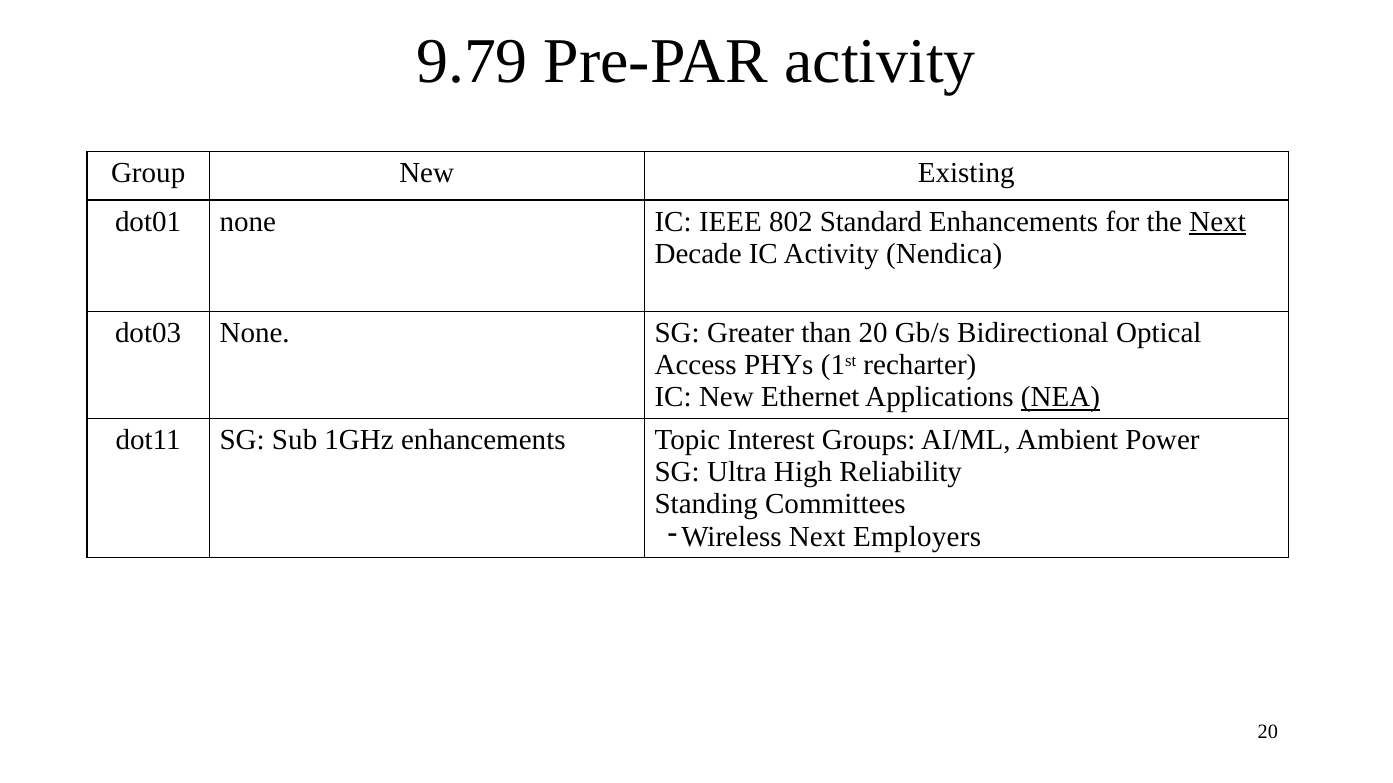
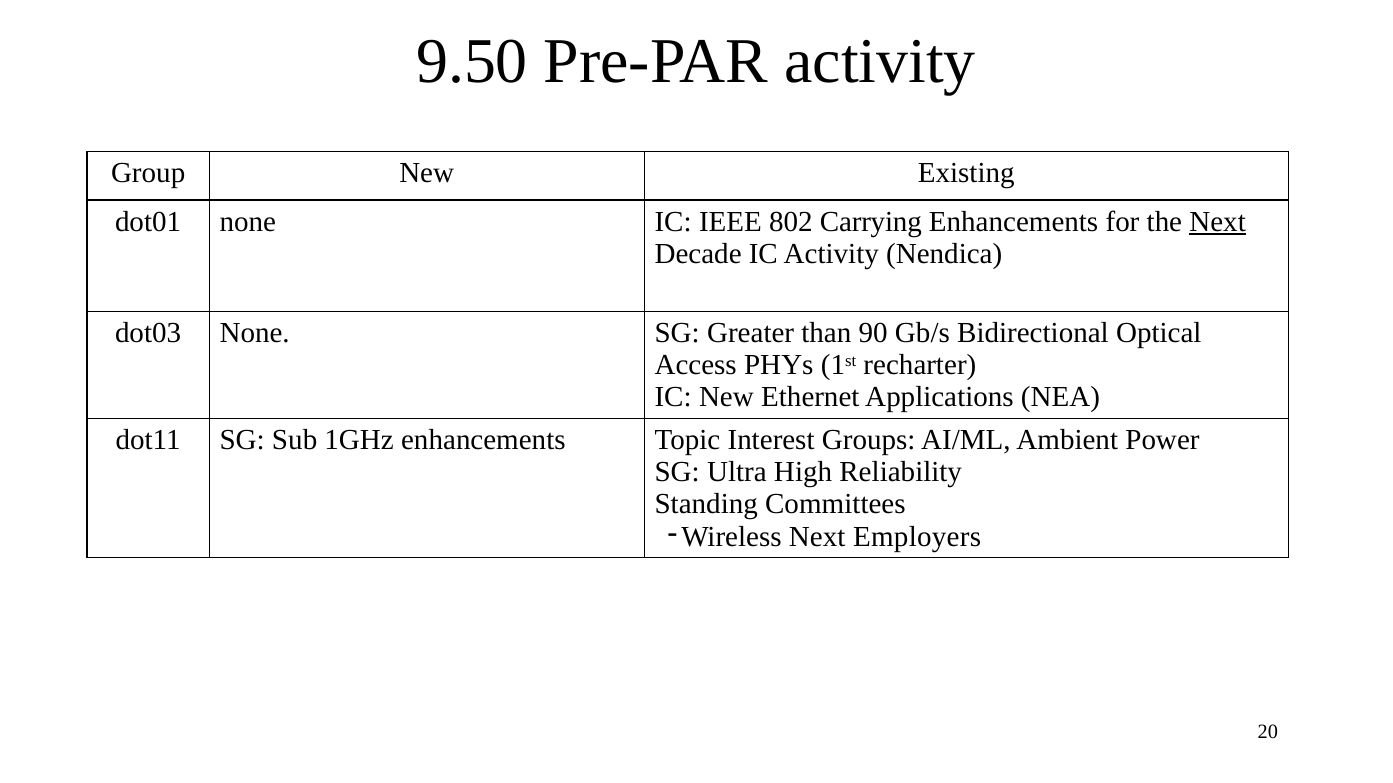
9.79: 9.79 -> 9.50 (472, 61)
Standard: Standard -> Carrying (871, 222)
than 20: 20 -> 90 (873, 333)
NEA underline: present -> none (1060, 398)
